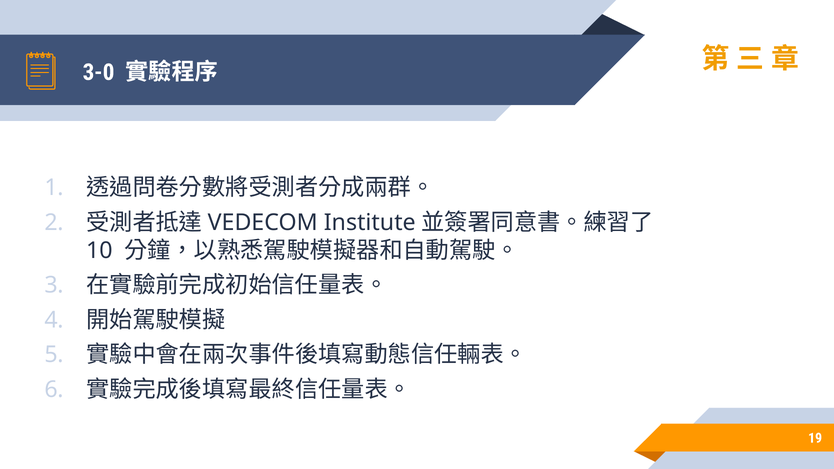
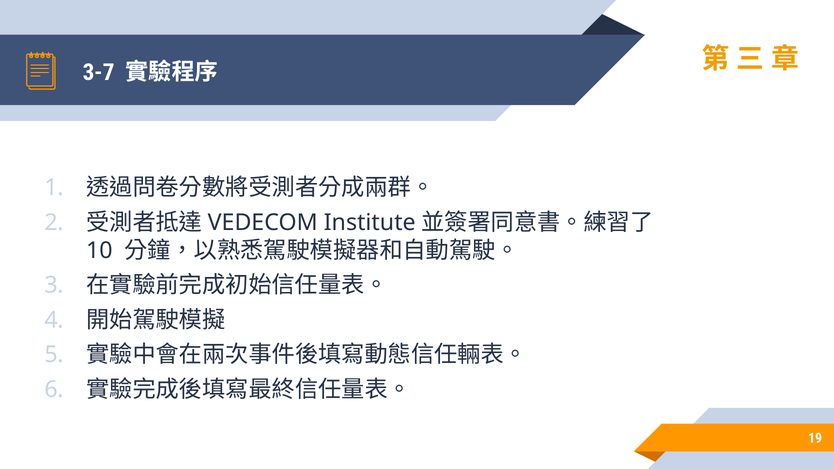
3-0: 3-0 -> 3-7 (99, 72)
